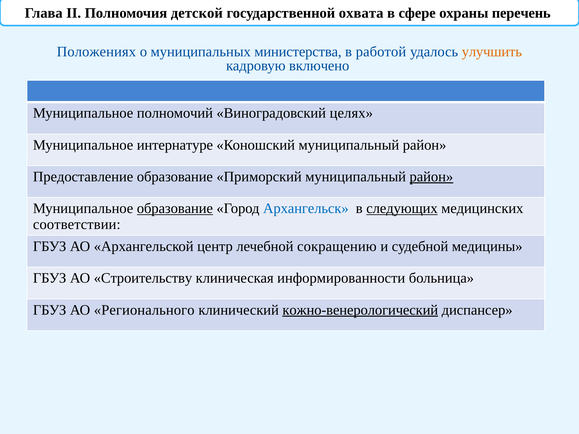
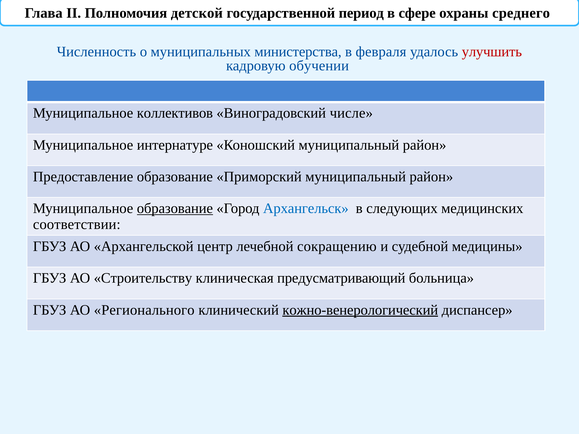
охвата: охвата -> период (361, 13)
перечень: перечень -> среднего (521, 13)
Положениях: Положениях -> Численность (96, 52)
работой: работой -> февраля (381, 52)
улучшить colour: orange -> red (492, 52)
включено: включено -> обучении (319, 66)
полномочий: полномочий -> коллективов (175, 113)
целях: целях -> числе (351, 113)
район underline: present -> none (431, 177)
следующих underline: present -> none (402, 209)
информированности: информированности -> предусматривающий (341, 278)
